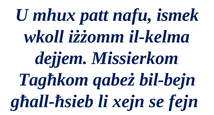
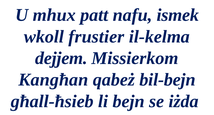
iżżomm: iżżomm -> frustier (96, 37)
Tagħkom: Tagħkom -> Kangħan (53, 80)
xejn: xejn -> bejn (129, 101)
fejn: fejn -> iżda (184, 101)
